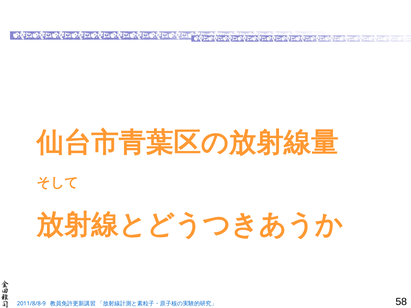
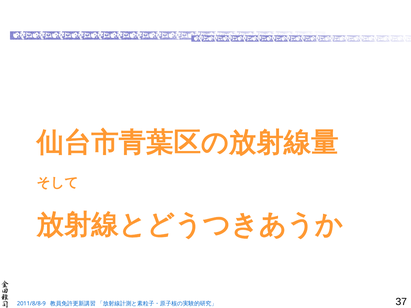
58: 58 -> 37 (401, 302)
